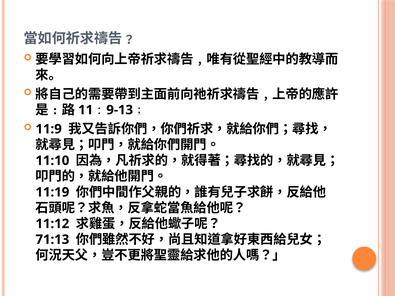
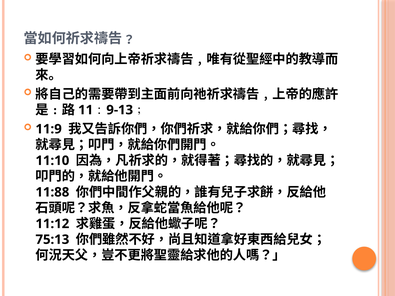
11:19: 11:19 -> 11:88 (52, 192)
71:13: 71:13 -> 75:13 (52, 240)
